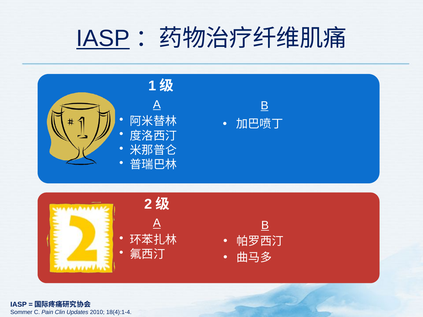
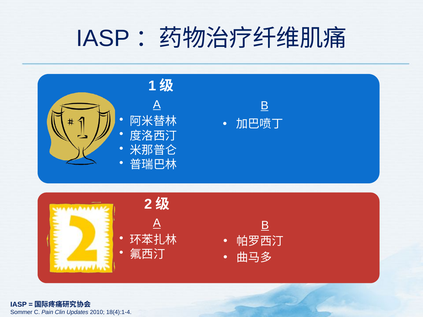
IASP underline: present -> none (103, 39)
